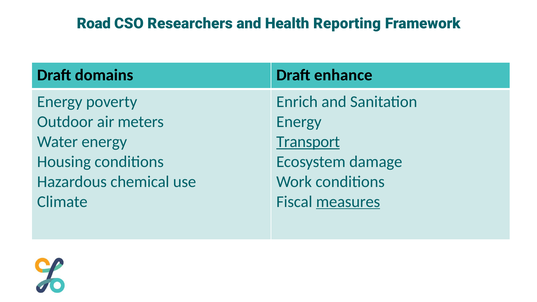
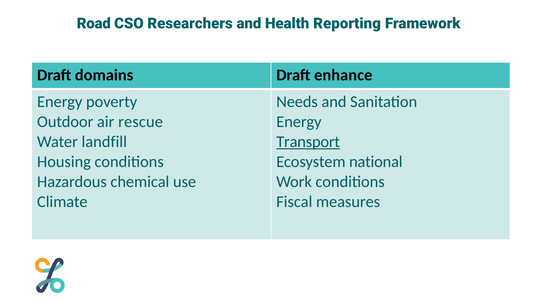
Enrich: Enrich -> Needs (297, 102)
meters: meters -> rescue (141, 122)
Water energy: energy -> landfill (104, 142)
damage: damage -> national (376, 162)
measures underline: present -> none (348, 202)
